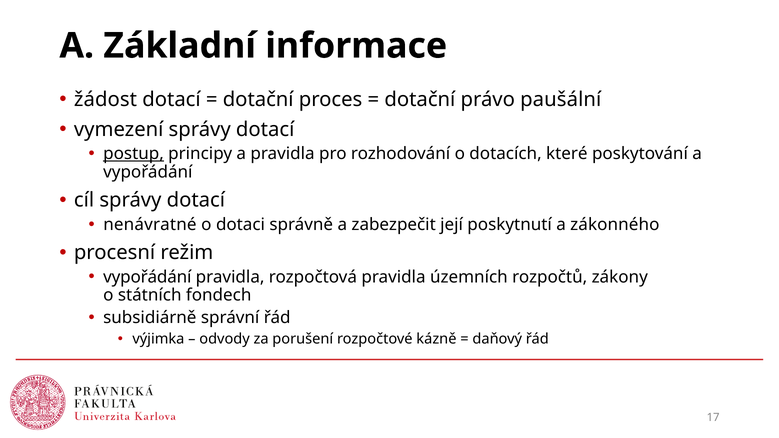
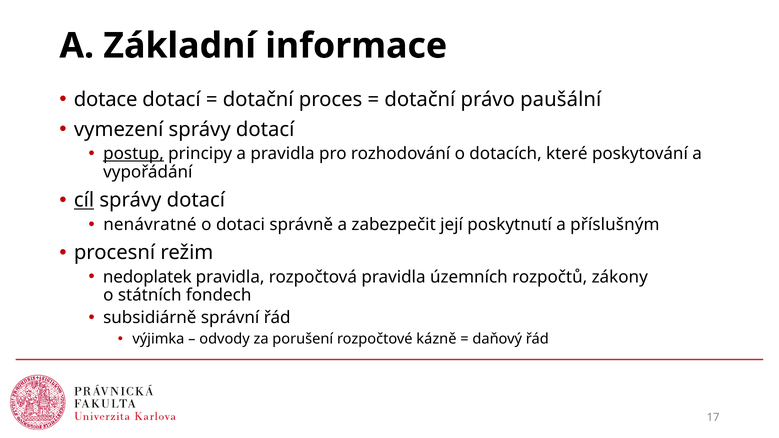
žádost: žádost -> dotace (106, 99)
cíl underline: none -> present (84, 200)
zákonného: zákonného -> příslušným (615, 225)
vypořádání: vypořádání -> nedoplatek (147, 277)
